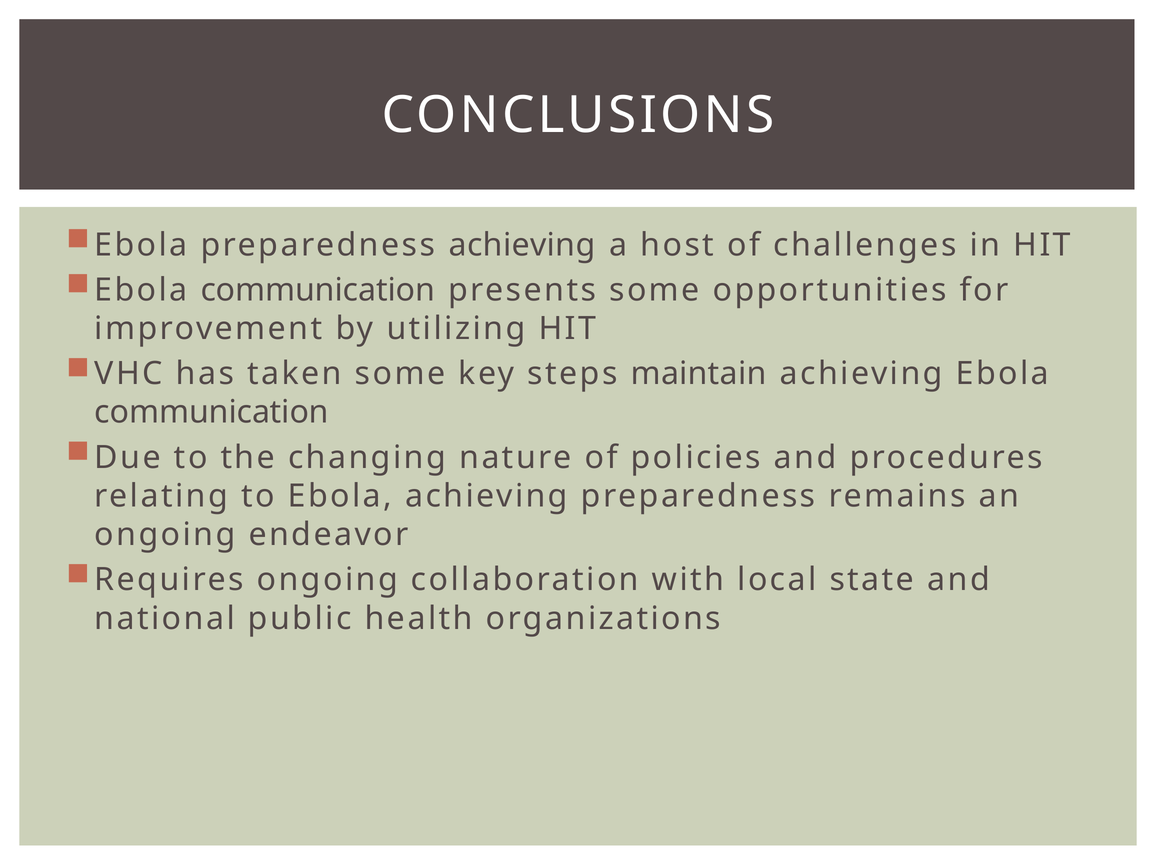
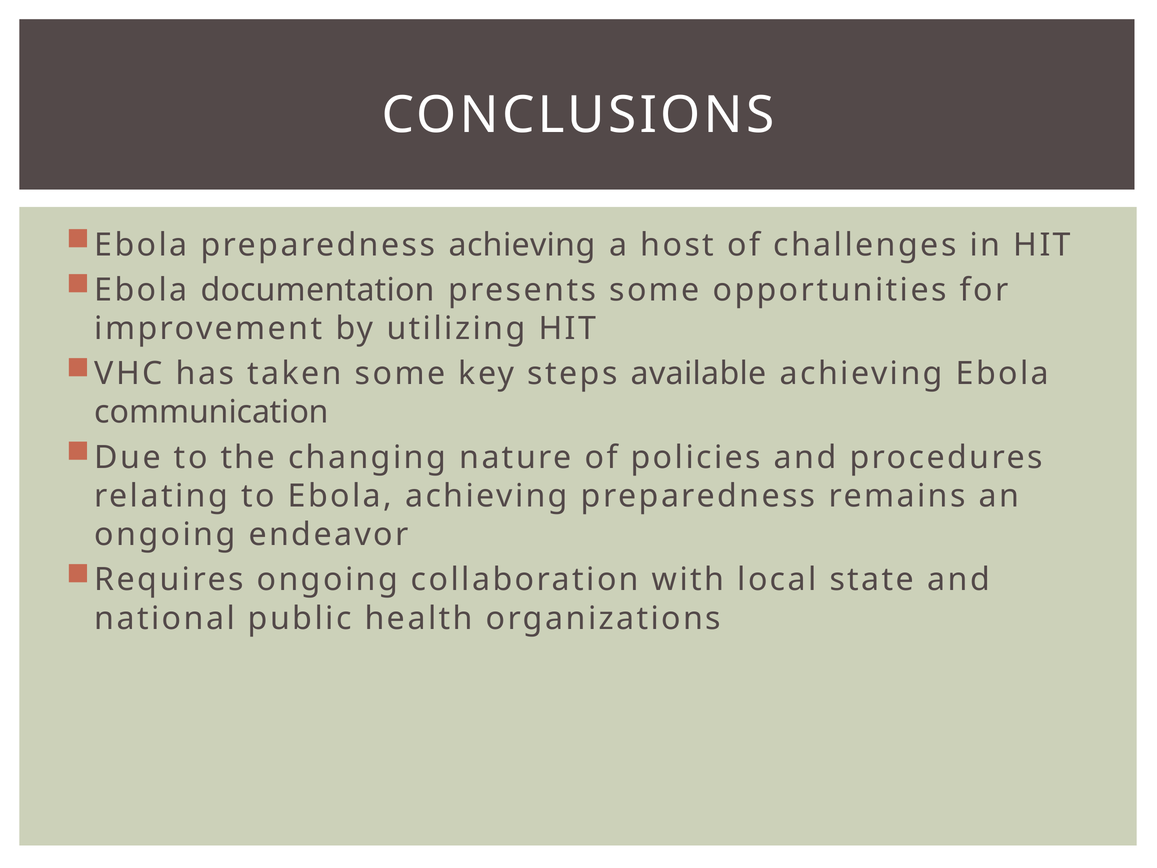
communication: communication -> documentation (318, 290)
maintain: maintain -> available (699, 374)
